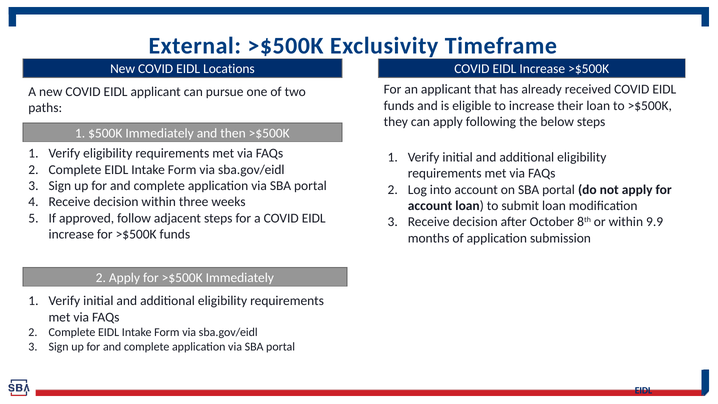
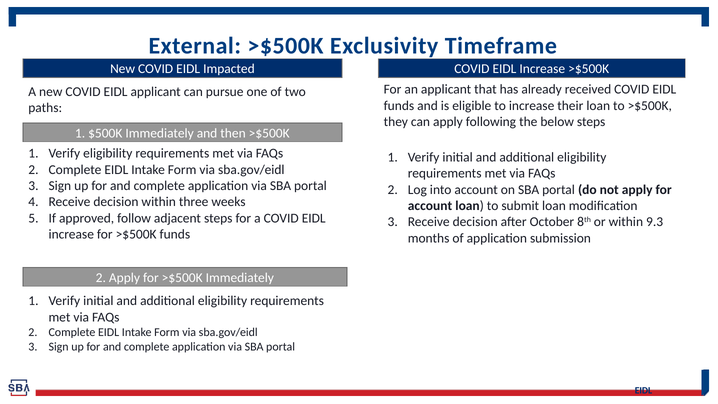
Locations: Locations -> Impacted (229, 69)
9.9: 9.9 -> 9.3 (655, 222)
